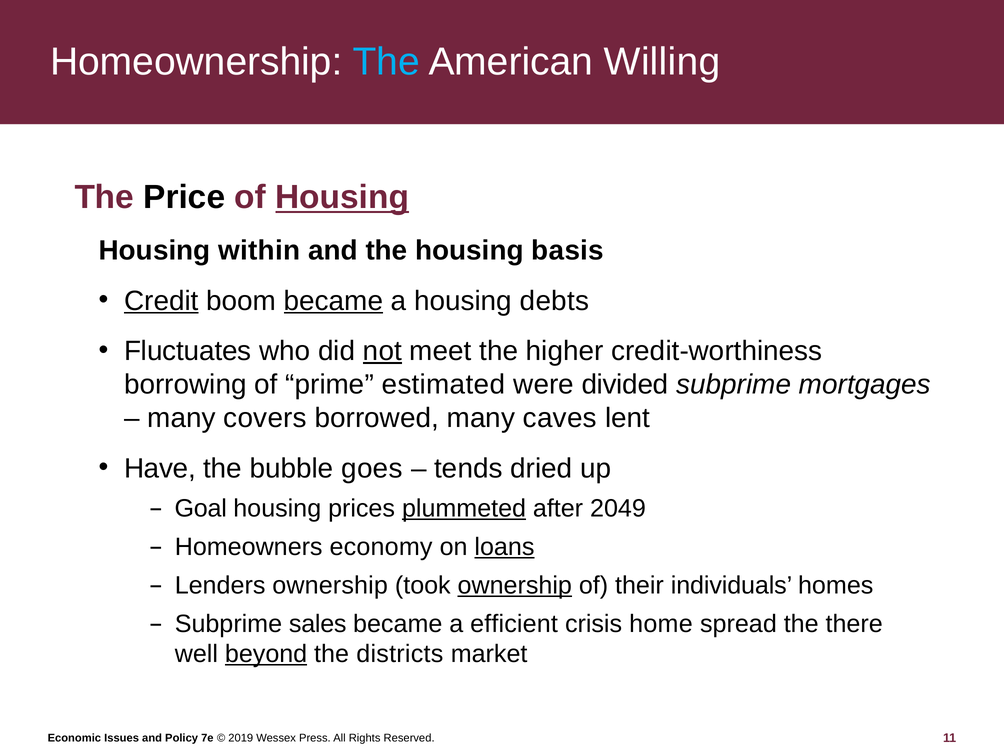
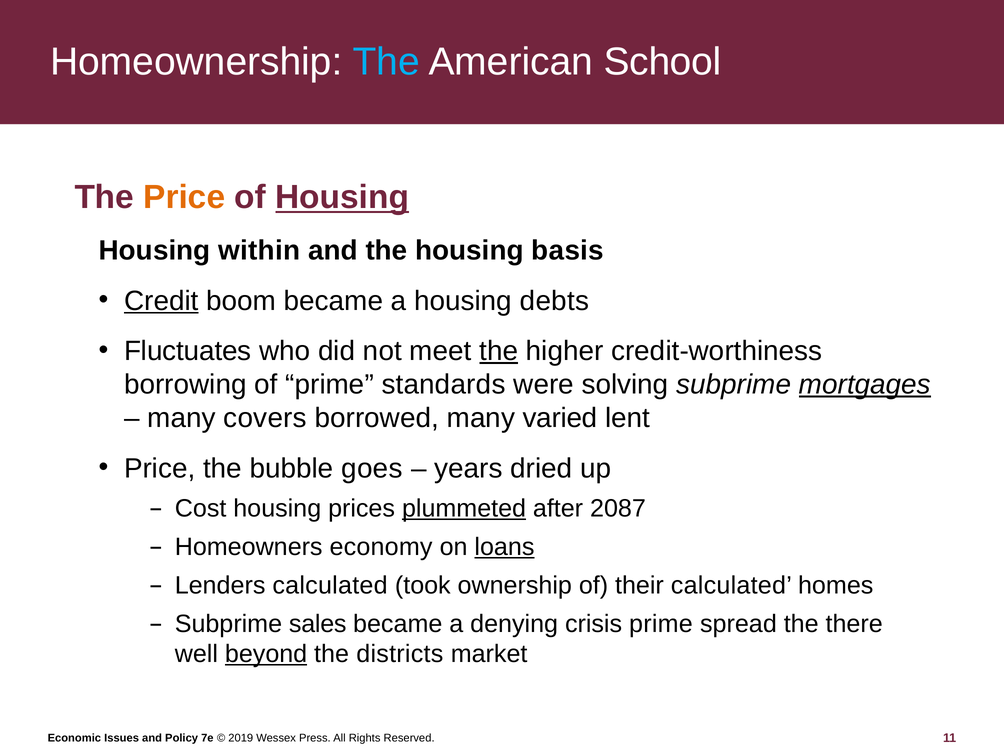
Willing: Willing -> School (663, 62)
Price colour: black -> orange (184, 197)
became underline: present -> none (334, 301)
not underline: present -> none (382, 351)
the underline: none -> present (499, 351)
estimated: estimated -> standards (443, 385)
divided: divided -> solving (625, 385)
mortgages underline: none -> present (865, 385)
caves: caves -> varied (560, 418)
Have: Have -> Price (160, 468)
tends: tends -> years (468, 468)
Goal: Goal -> Cost (201, 508)
2049: 2049 -> 2087 (618, 508)
Lenders ownership: ownership -> calculated (330, 585)
ownership underline: present -> none (515, 585)
their individuals: individuals -> calculated (731, 585)
efficient: efficient -> denying (514, 624)
crisis home: home -> prime (661, 624)
